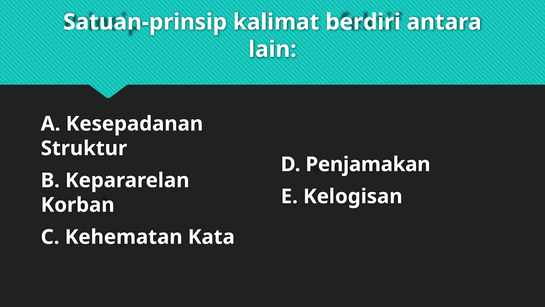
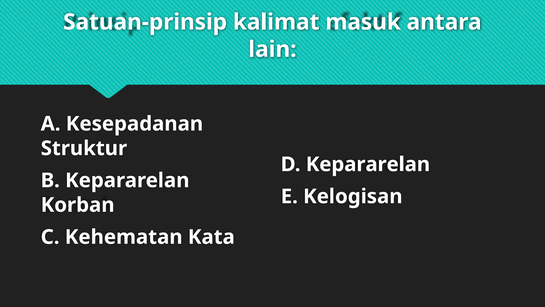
berdiri: berdiri -> masuk (363, 22)
D Penjamakan: Penjamakan -> Kepararelan (368, 164)
